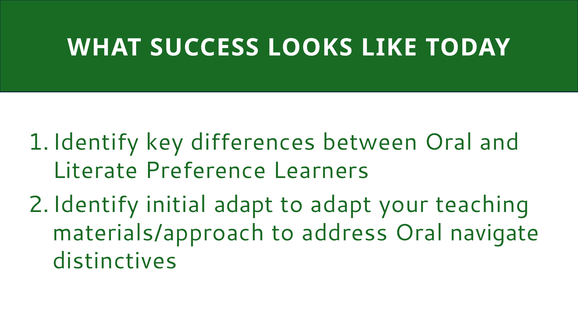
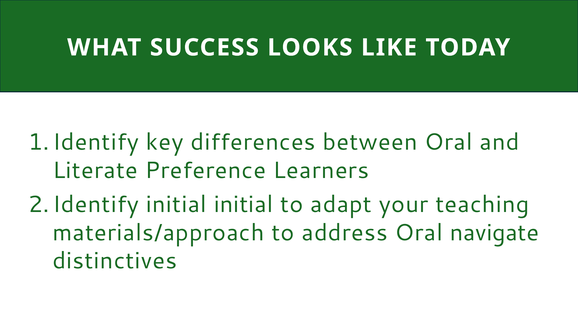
initial adapt: adapt -> initial (243, 205)
